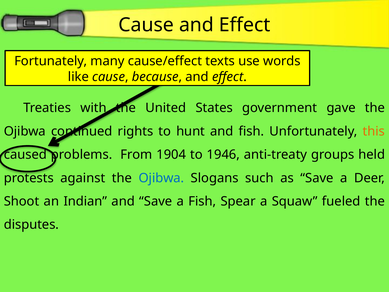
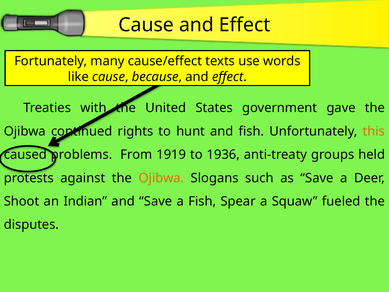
1904: 1904 -> 1919 (171, 154)
1946: 1946 -> 1936 (223, 154)
Ojibwa colour: blue -> orange (161, 178)
